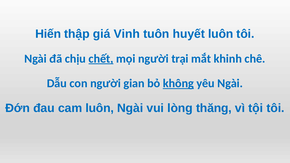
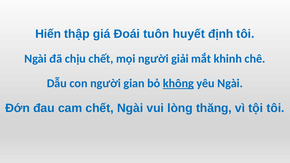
Vinh: Vinh -> Đoái (127, 34)
huyết luôn: luôn -> định (221, 34)
chết underline: present -> none (101, 59)
trại: trại -> giải (180, 59)
cam luôn: luôn -> chết (100, 108)
